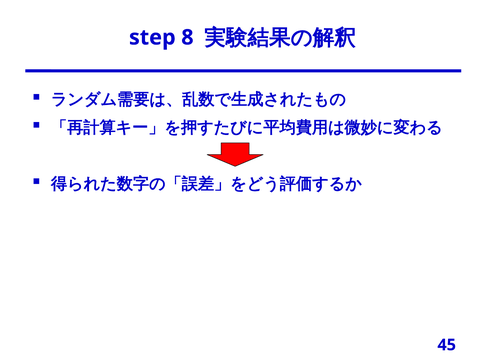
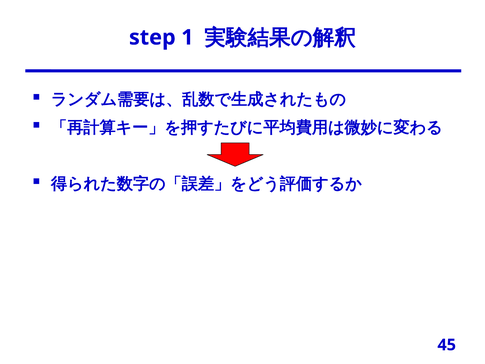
8: 8 -> 1 (187, 37)
